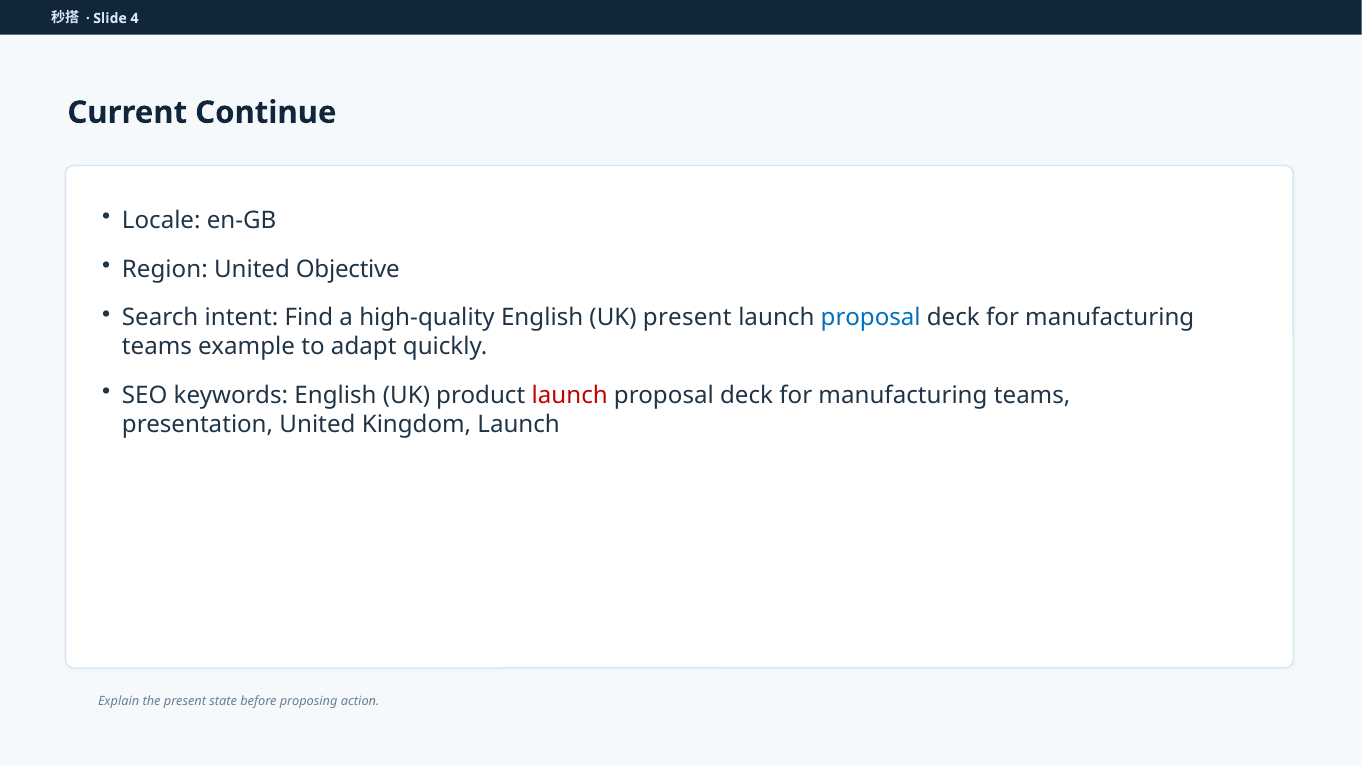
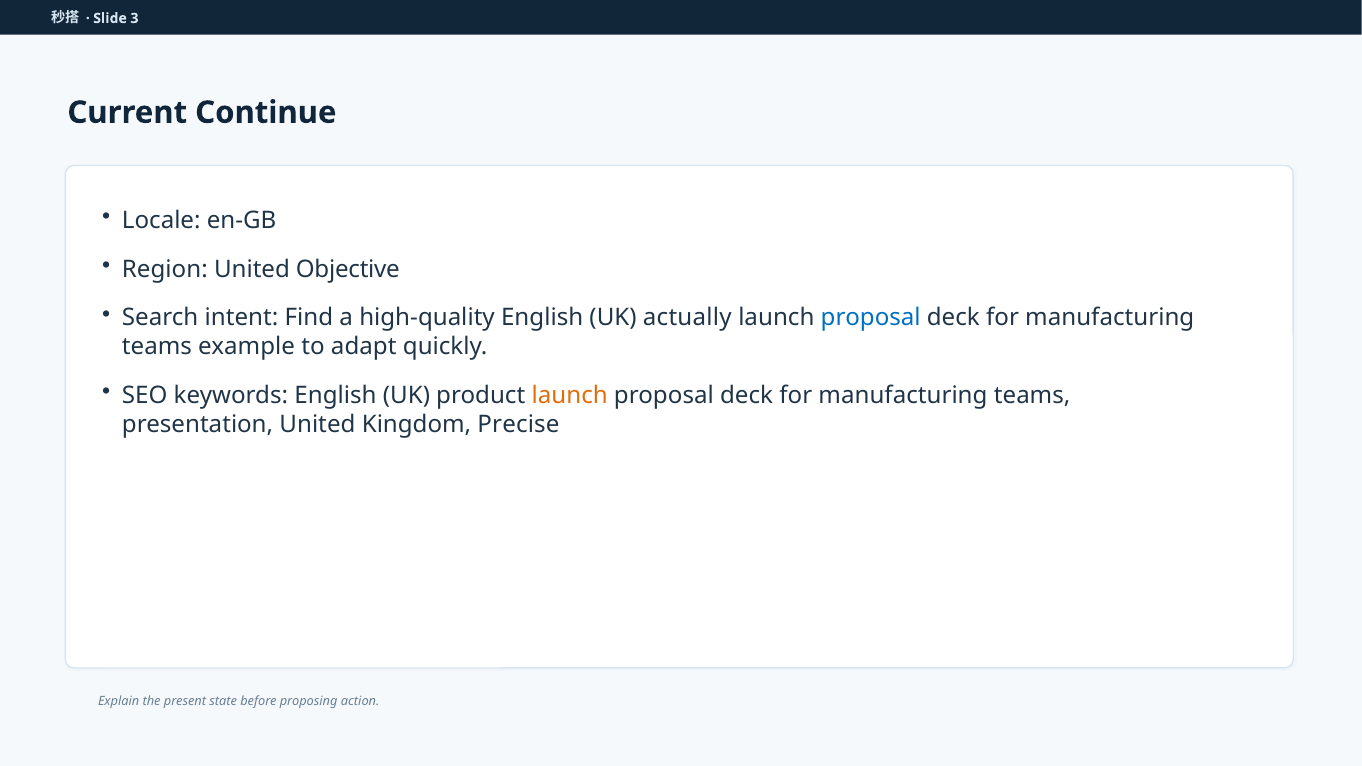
4: 4 -> 3 (135, 18)
UK present: present -> actually (687, 318)
launch colour: red -> orange (570, 396)
Kingdom Launch: Launch -> Precise (519, 425)
